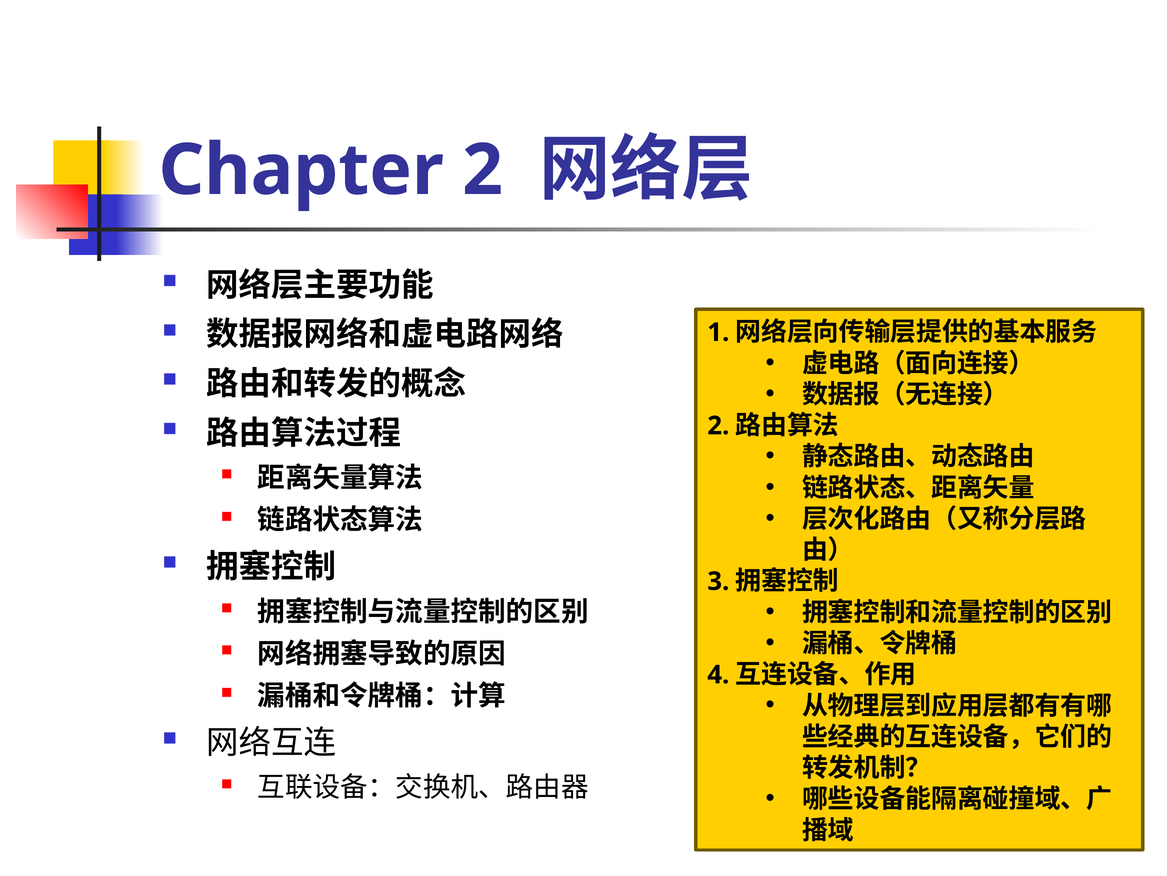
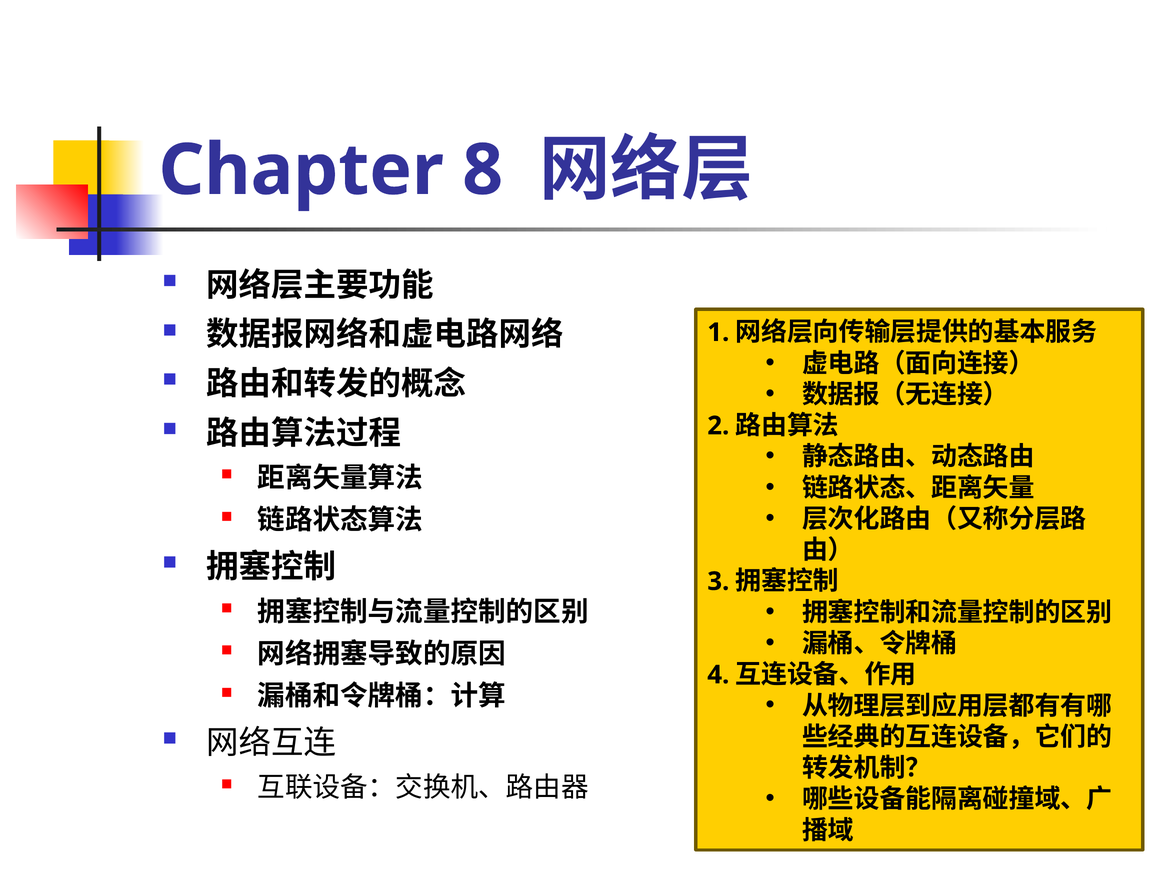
Chapter 2: 2 -> 8 (483, 170)
